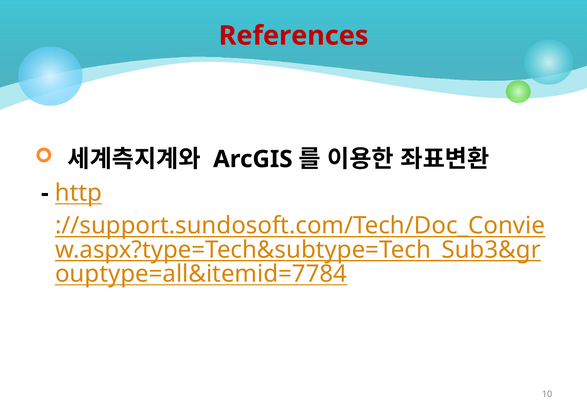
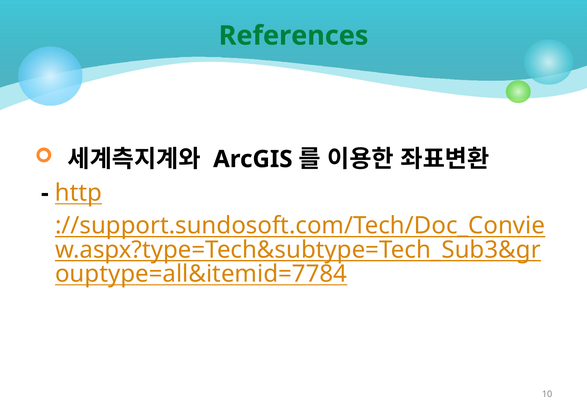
References colour: red -> green (294, 36)
